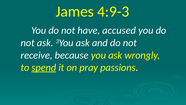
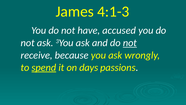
4:9-3: 4:9-3 -> 4:1-3 (113, 12)
not underline: none -> present (130, 43)
pray: pray -> days (89, 67)
